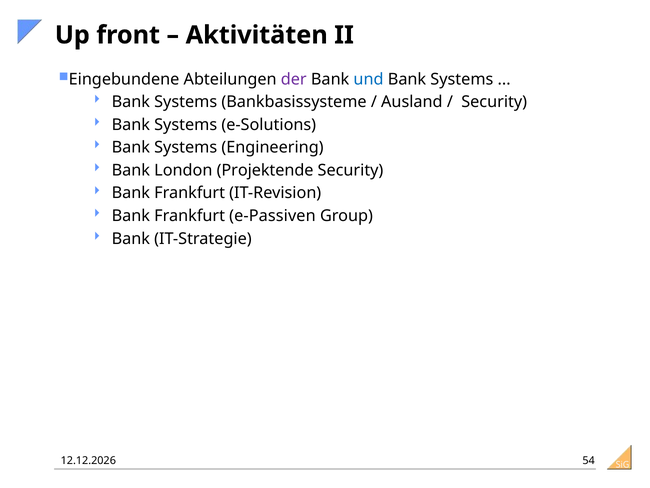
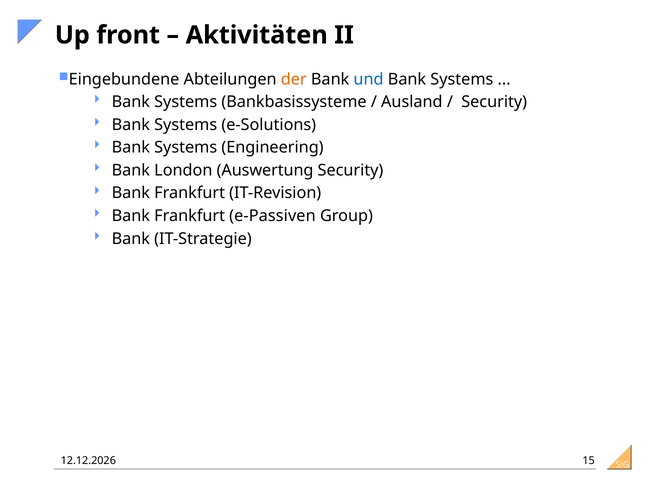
der colour: purple -> orange (294, 79)
Projektende: Projektende -> Auswertung (265, 170)
54: 54 -> 15 (589, 460)
